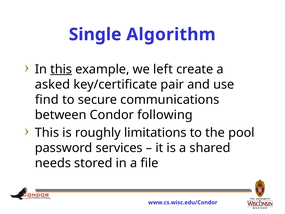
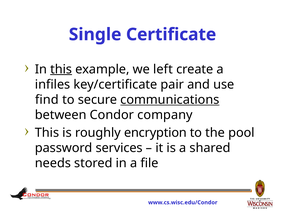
Algorithm: Algorithm -> Certificate (171, 34)
asked: asked -> infiles (53, 84)
communications underline: none -> present (170, 100)
following: following -> company (165, 115)
limitations: limitations -> encryption (155, 132)
